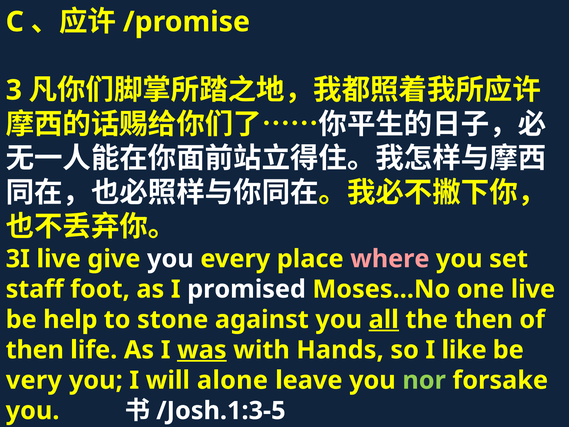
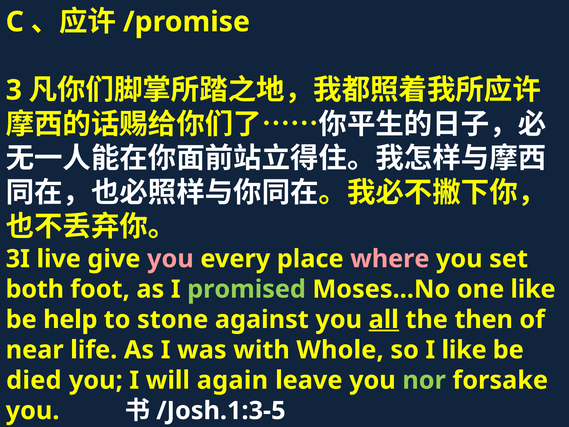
you colour: white -> pink (170, 259)
staff: staff -> both (35, 289)
promised colour: white -> light green (247, 289)
one live: live -> like (533, 289)
then: then -> near (35, 350)
was underline: present -> none (202, 350)
Hands: Hands -> Whole (340, 350)
very: very -> died (34, 380)
alone: alone -> again (232, 380)
